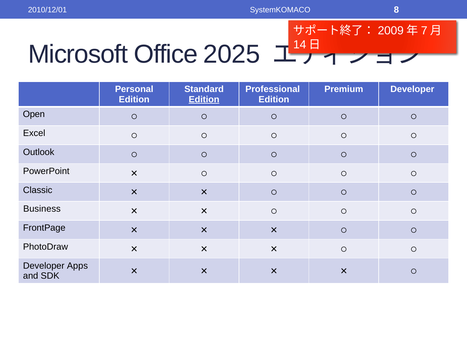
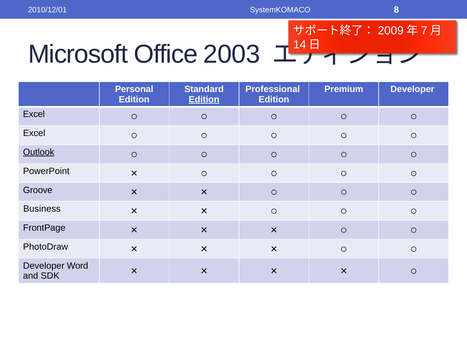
2025: 2025 -> 2003 (232, 54)
Open: Open -> Excel (34, 114)
Outlook underline: none -> present (39, 152)
Classic: Classic -> Groove (38, 190)
Apps: Apps -> Word (77, 266)
